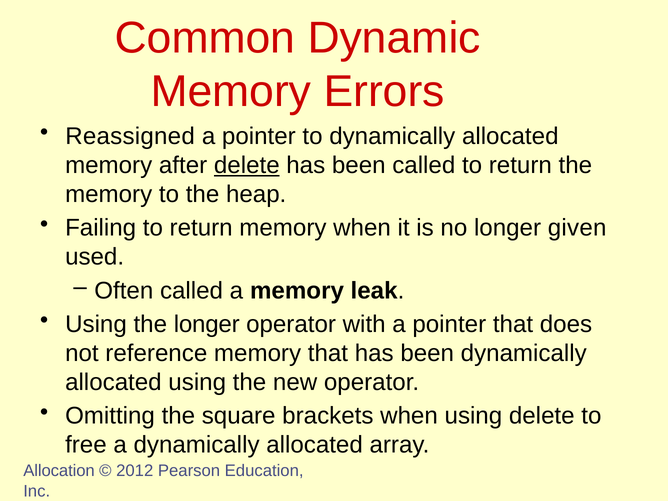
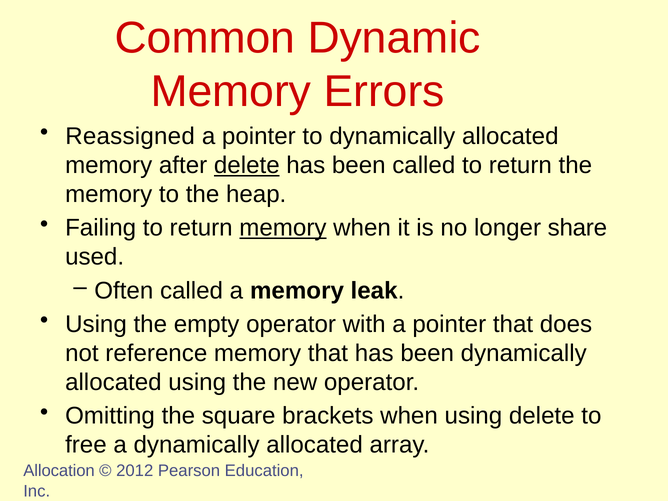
memory underline: none -> present (283, 228)
given: given -> share (577, 228)
the longer: longer -> empty (207, 324)
